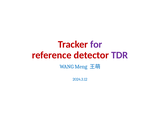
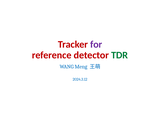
TDR colour: purple -> green (120, 55)
